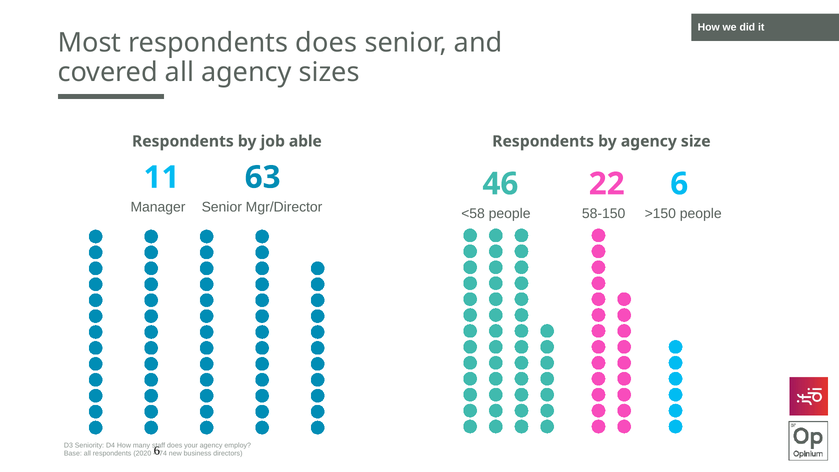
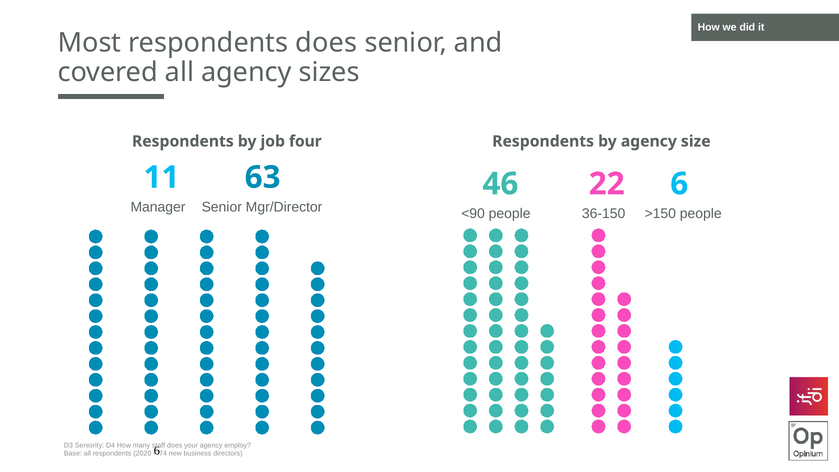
able: able -> four (305, 141)
<58: <58 -> <90 (473, 214)
58-150: 58-150 -> 36-150 (604, 214)
